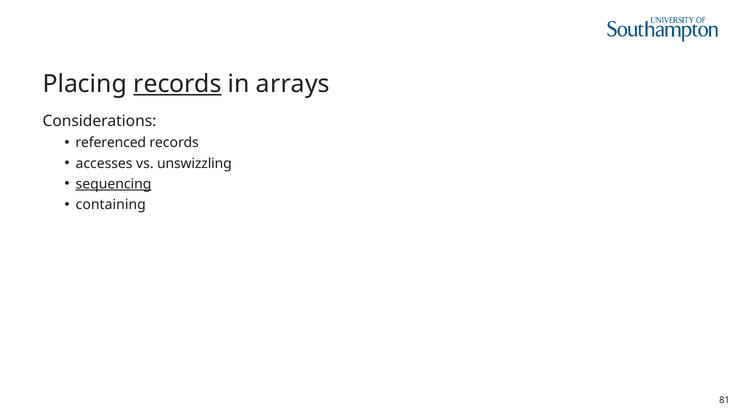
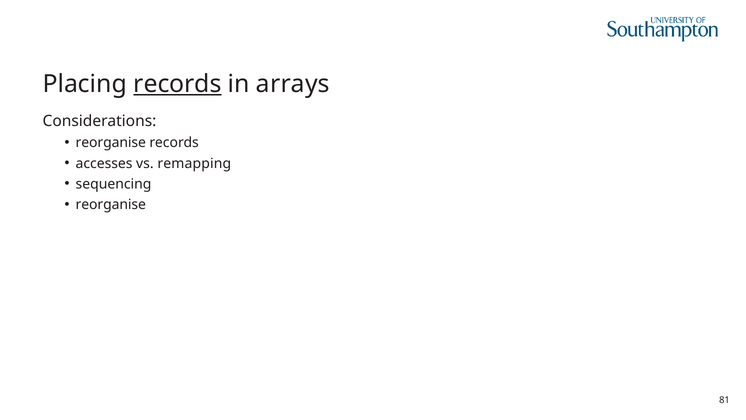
referenced: referenced -> reorganise (111, 143)
unswizzling: unswizzling -> remapping (194, 163)
sequencing underline: present -> none (114, 184)
containing: containing -> reorganise (111, 205)
